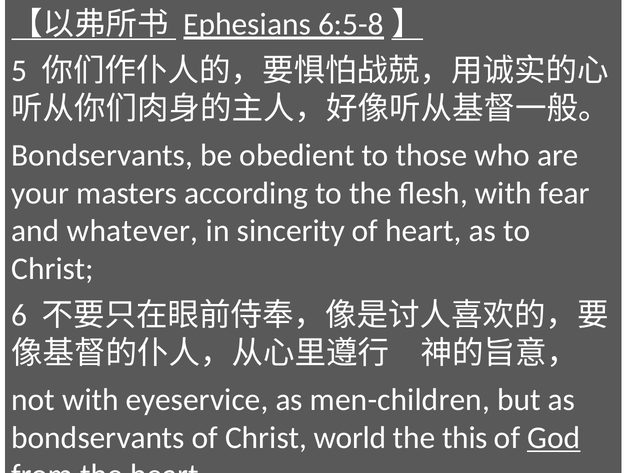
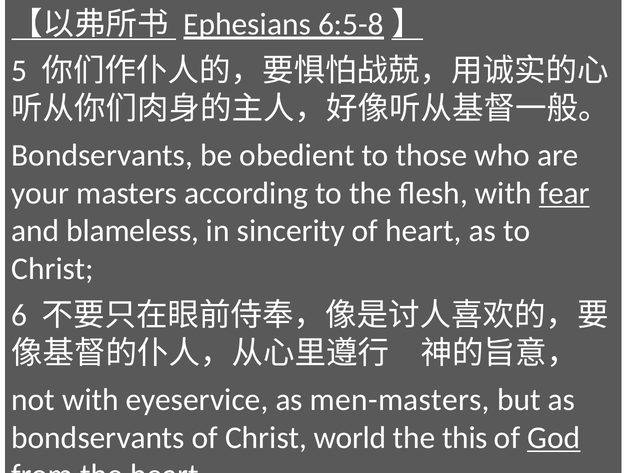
fear underline: none -> present (564, 193)
whatever: whatever -> blameless (133, 231)
men-children: men-children -> men-masters (400, 399)
